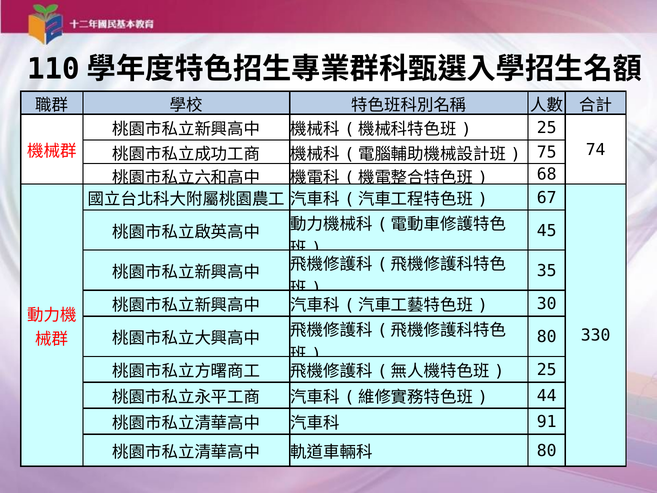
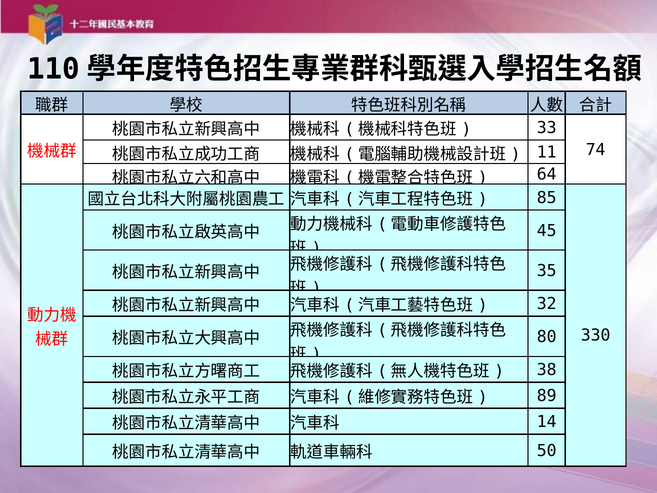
25: 25 -> 33 (547, 128)
75: 75 -> 11 (547, 152)
68: 68 -> 64 (547, 174)
67: 67 -> 85 (547, 198)
30: 30 -> 32 (547, 304)
25: 25 -> 38 (547, 370)
44: 44 -> 89 (547, 396)
91: 91 -> 14 (547, 422)
80: 80 -> 50 (547, 451)
